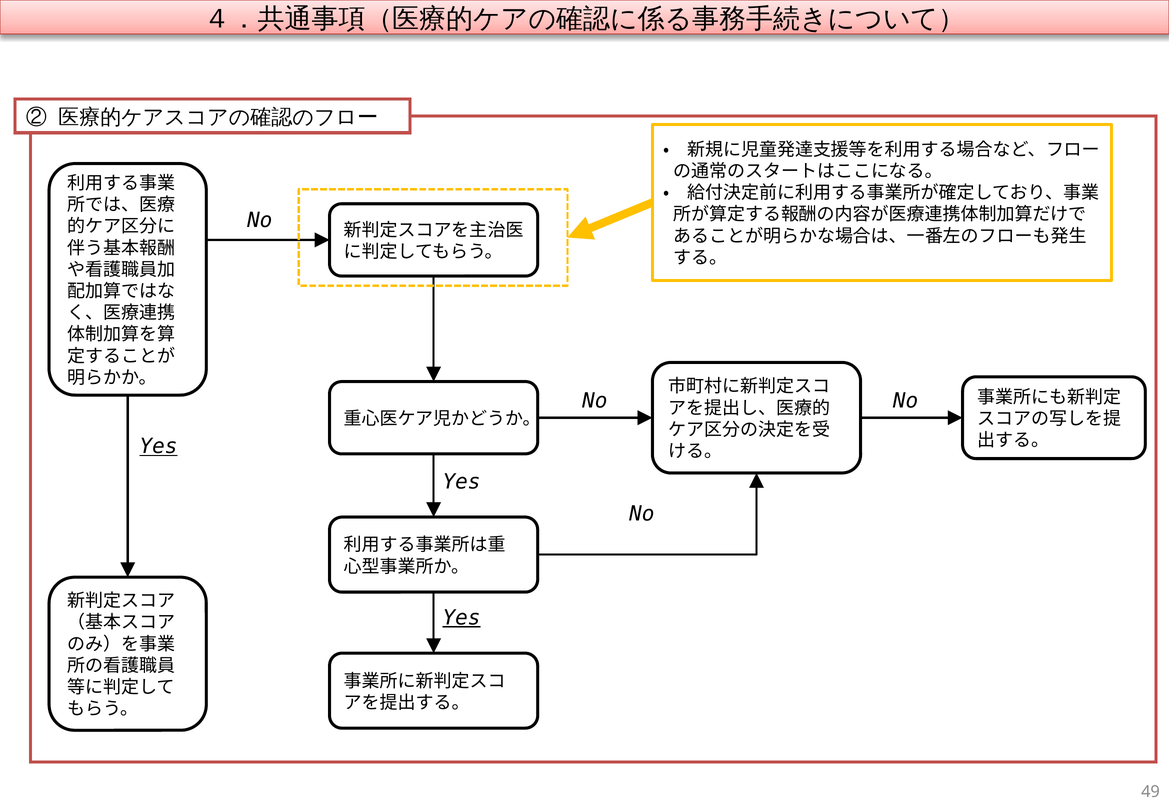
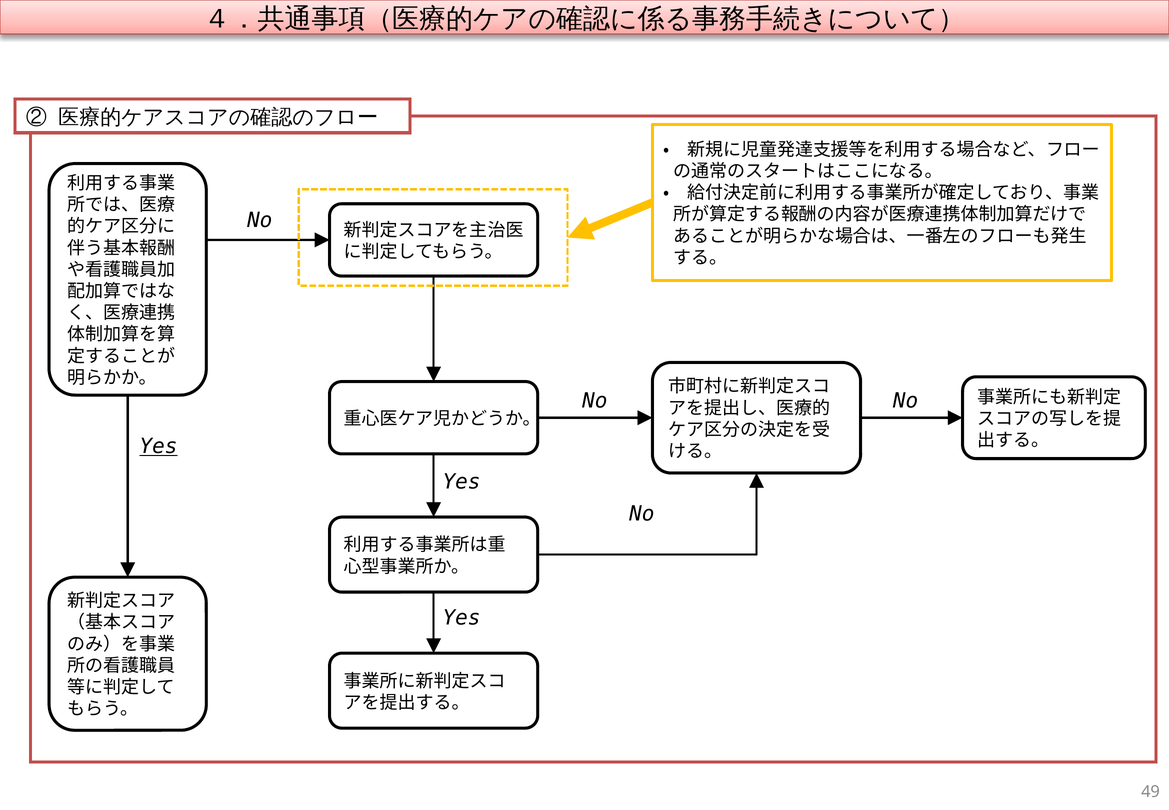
Yes underline: present -> none (462, 617)
